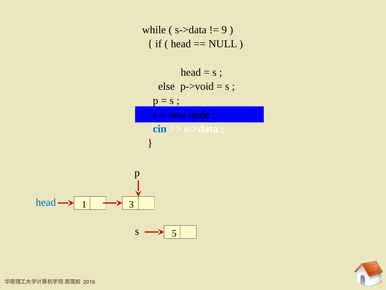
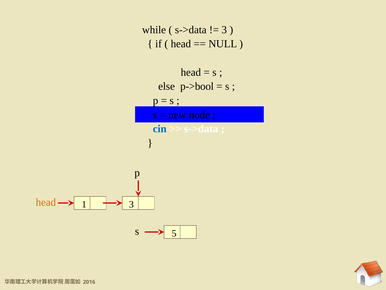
9: 9 -> 3 (224, 30)
p->void: p->void -> p->bool (197, 86)
head colour: blue -> orange (46, 202)
